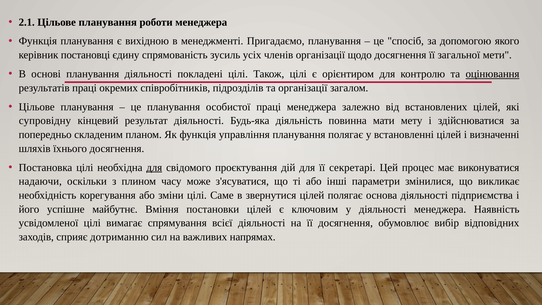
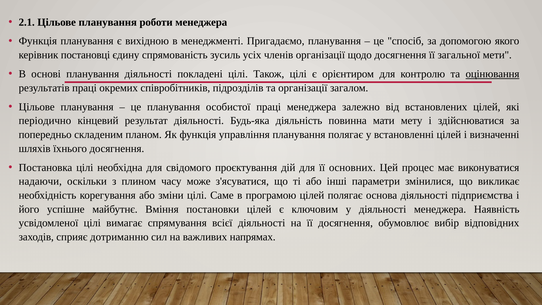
супровідну: супровідну -> періодично (45, 121)
для underline: present -> none (154, 167)
секретарі: секретарі -> основних (352, 167)
звернутися: звернутися -> програмою (271, 195)
